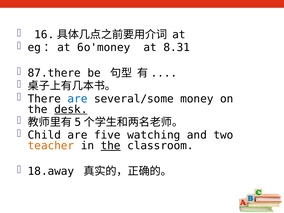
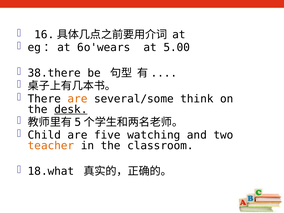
6o'money: 6o'money -> 6o'wears (104, 47)
8.31: 8.31 -> 5.00 (177, 47)
87.there: 87.there -> 38.there (54, 73)
are colour: blue -> orange (77, 99)
money: money -> think (197, 99)
the underline: present -> none (111, 146)
18.away: 18.away -> 18.what (51, 171)
